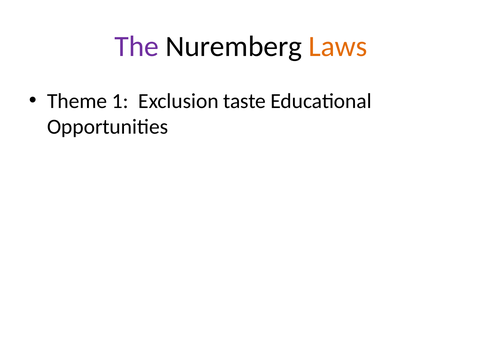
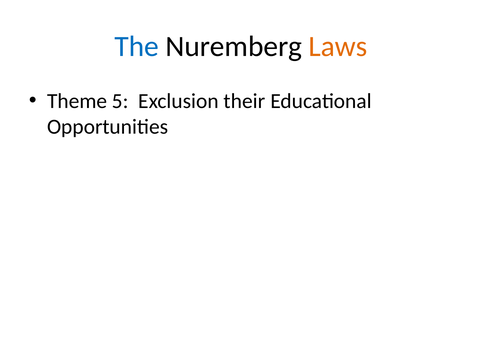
The colour: purple -> blue (137, 47)
1: 1 -> 5 (120, 101)
taste: taste -> their (244, 101)
